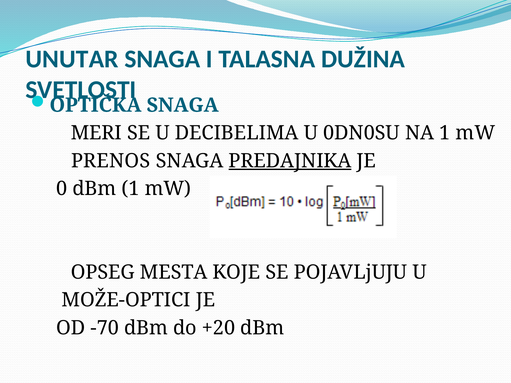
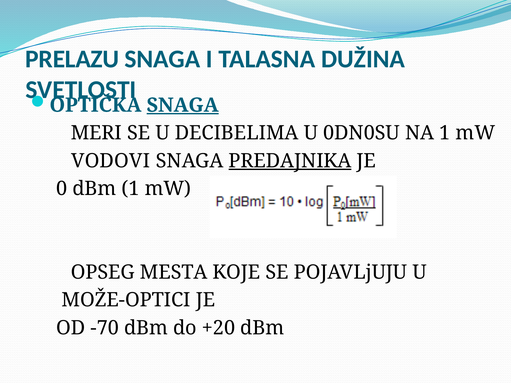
UNUTAR: UNUTAR -> PRELAZU (72, 59)
SNAGA underline: none -> present (183, 105)
PRENOS: PRENOS -> VODOVI (111, 161)
